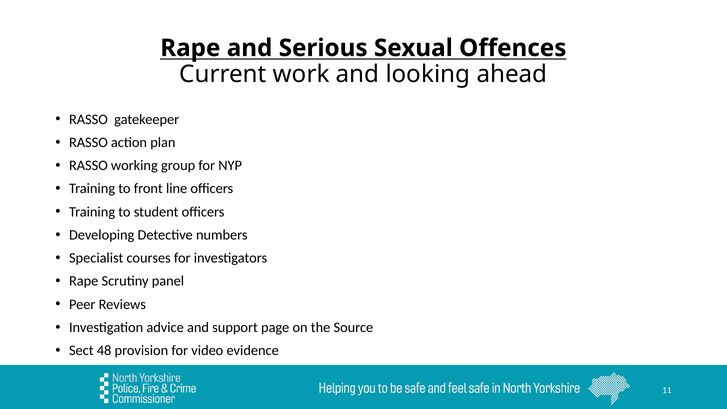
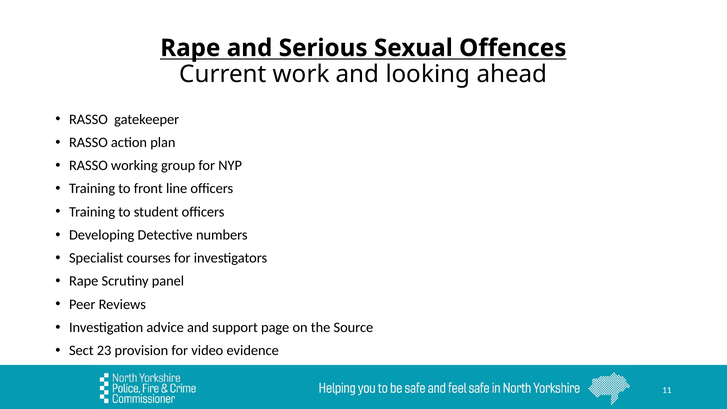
48: 48 -> 23 (104, 350)
